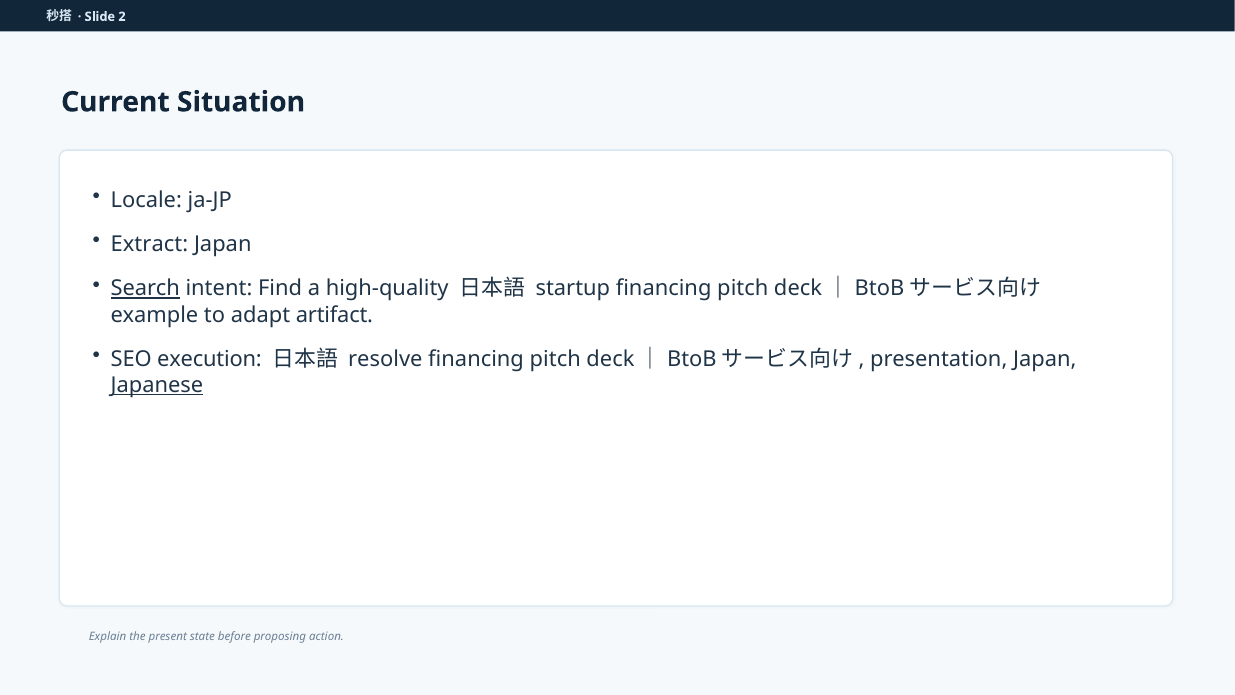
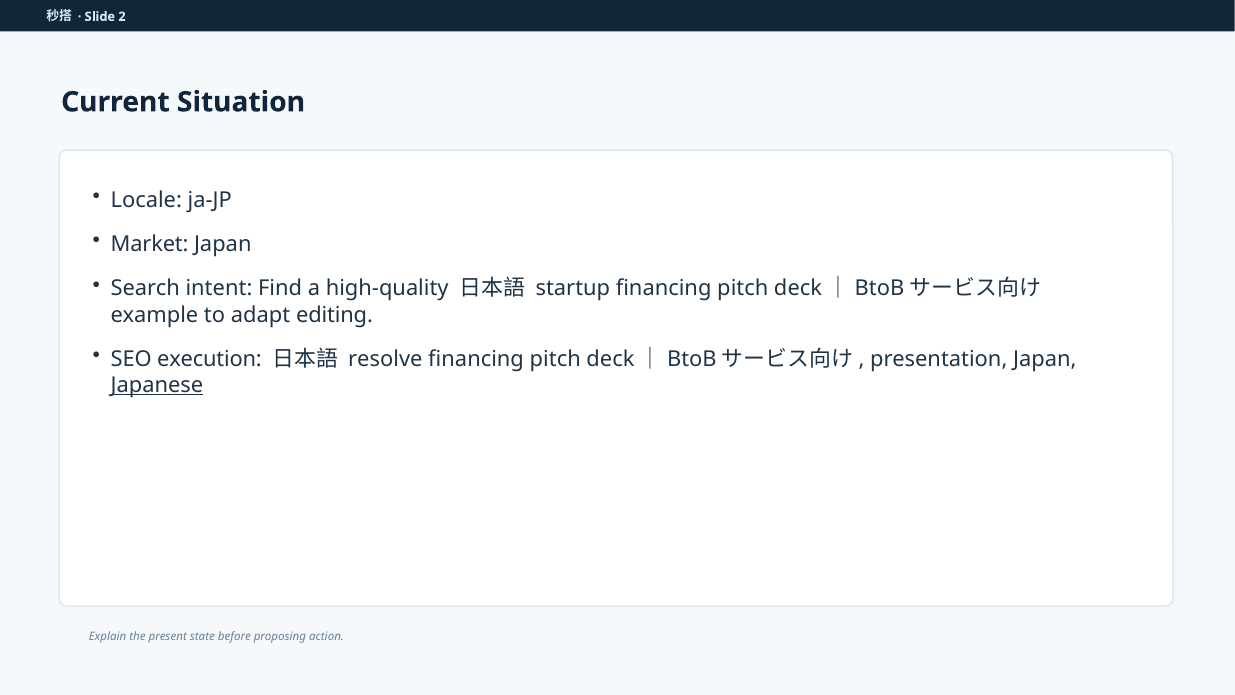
Extract: Extract -> Market (150, 244)
Search underline: present -> none (145, 288)
artifact: artifact -> editing (334, 315)
